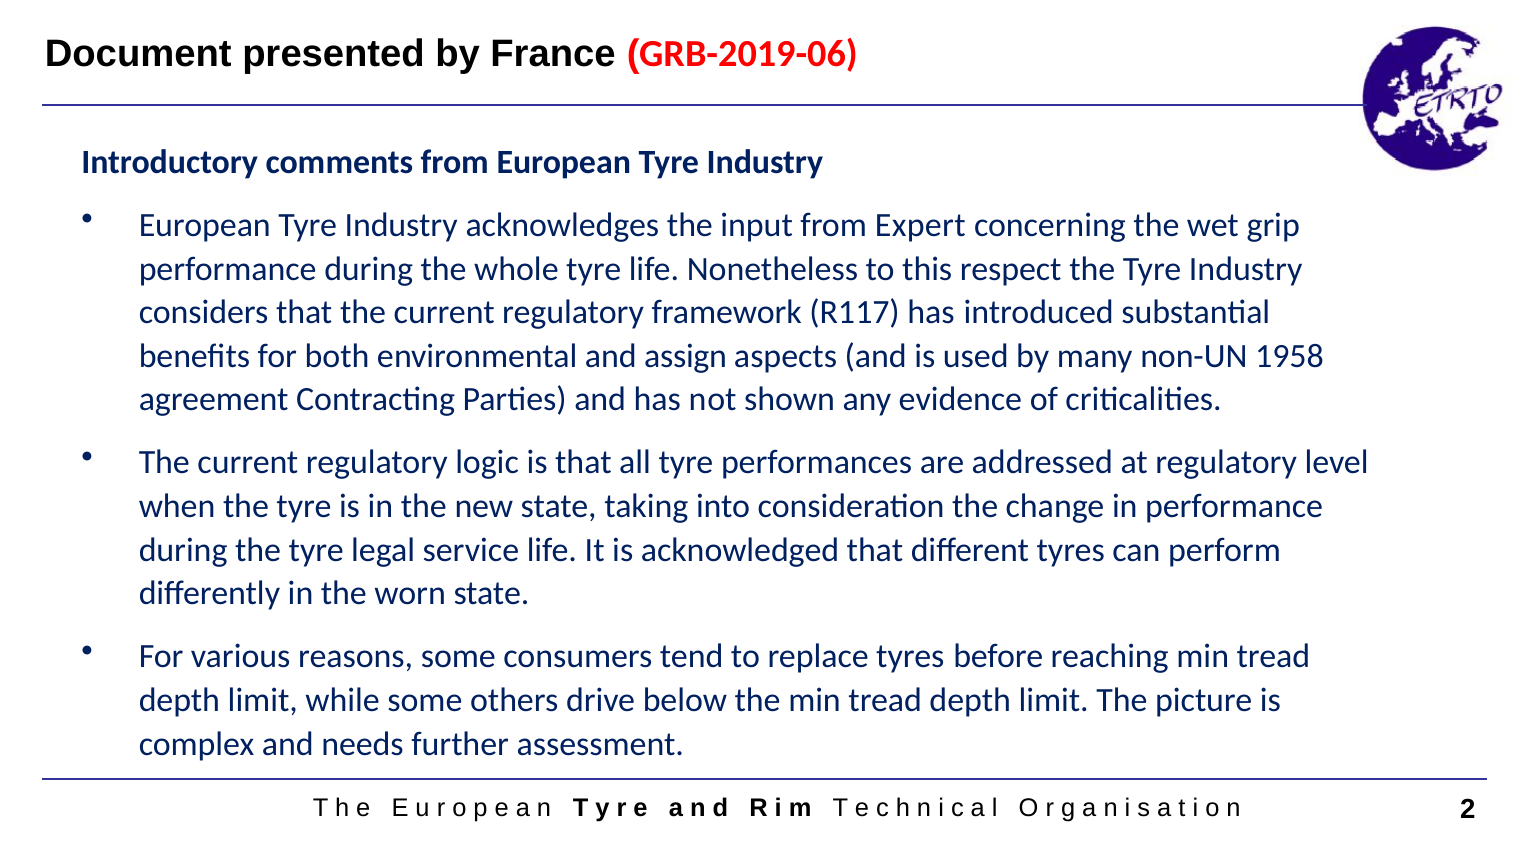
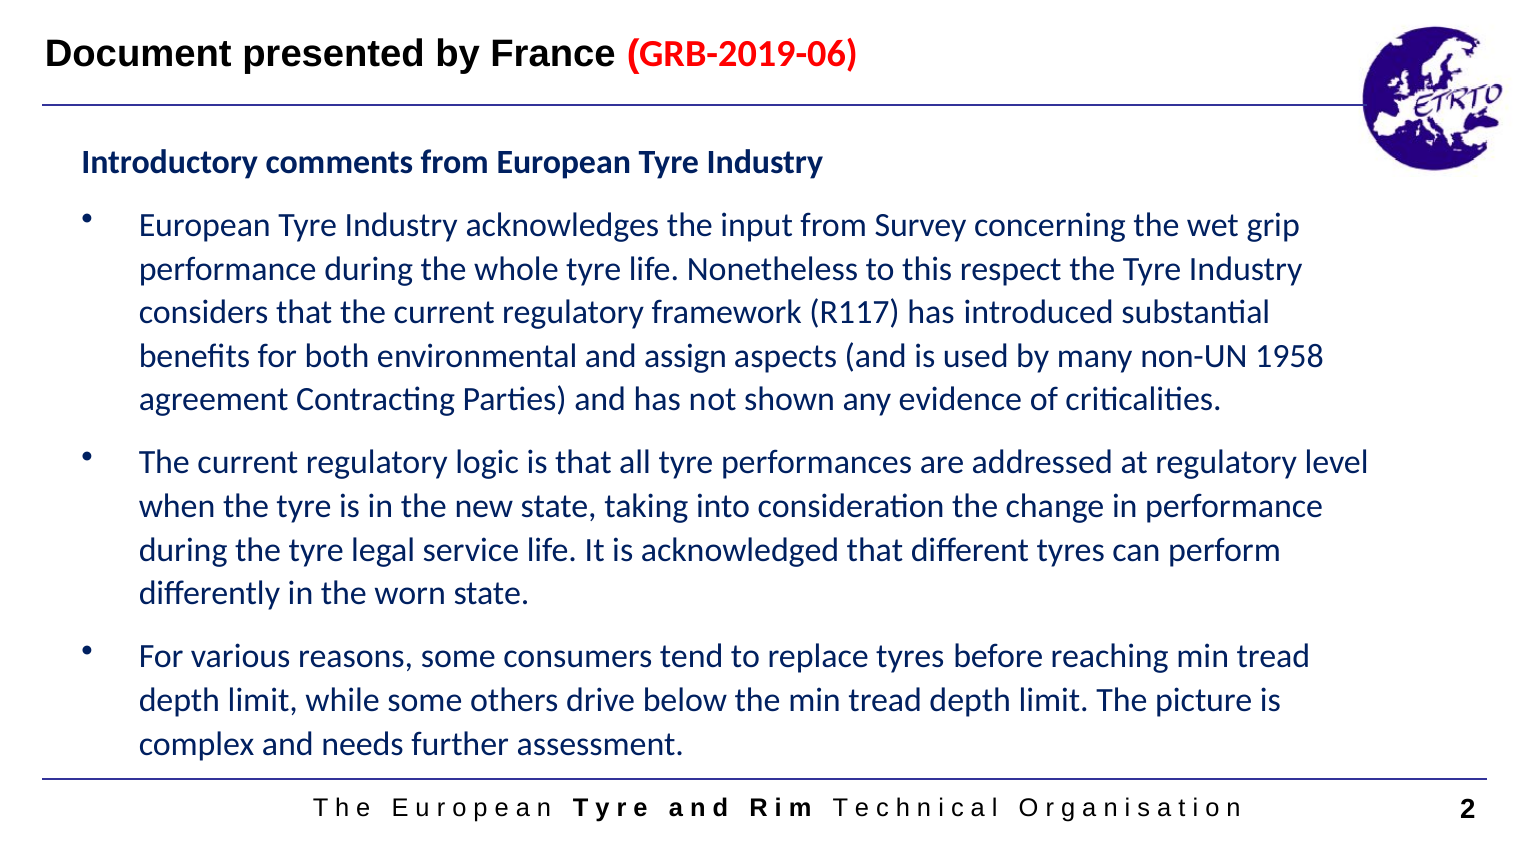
Expert: Expert -> Survey (921, 225)
